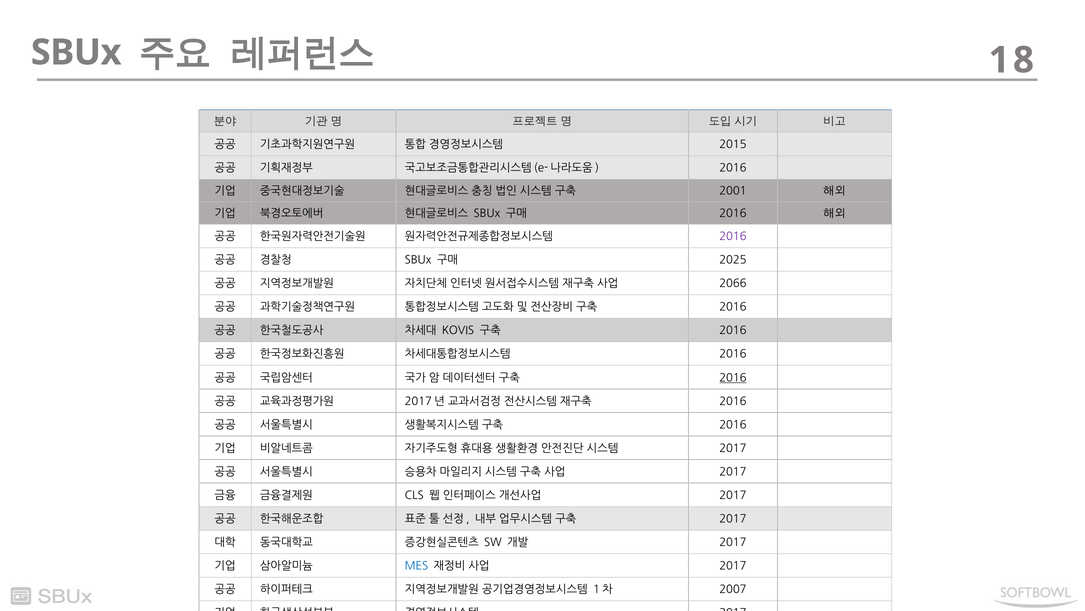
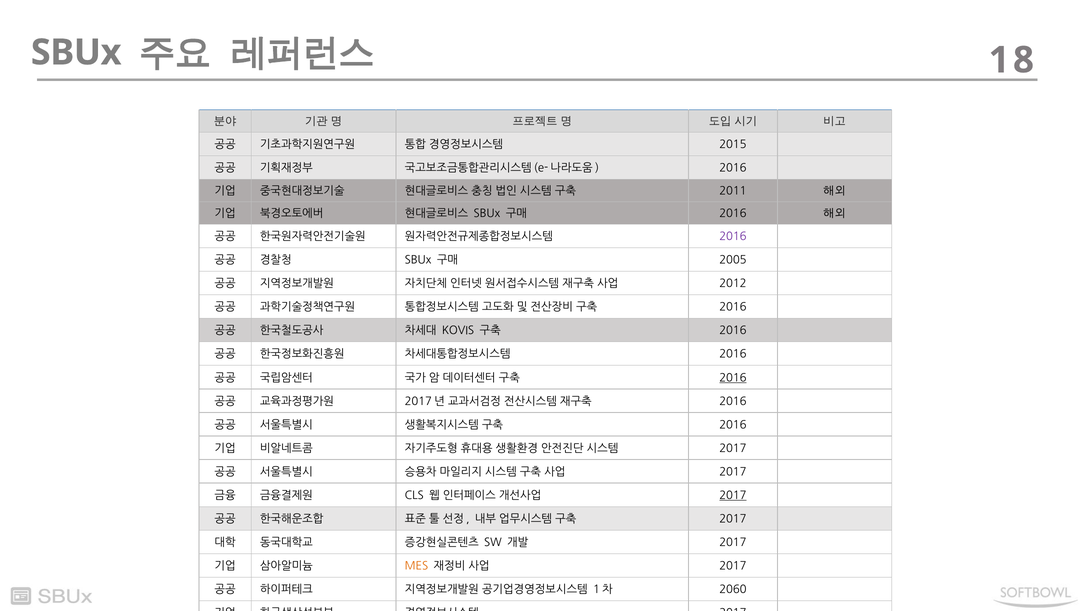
2001: 2001 -> 2011 (733, 191)
2025: 2025 -> 2005 (733, 260)
2066: 2066 -> 2012 (733, 283)
2017 underline: none -> present (733, 495)
MES colour: blue -> orange (416, 565)
2007: 2007 -> 2060 (733, 589)
